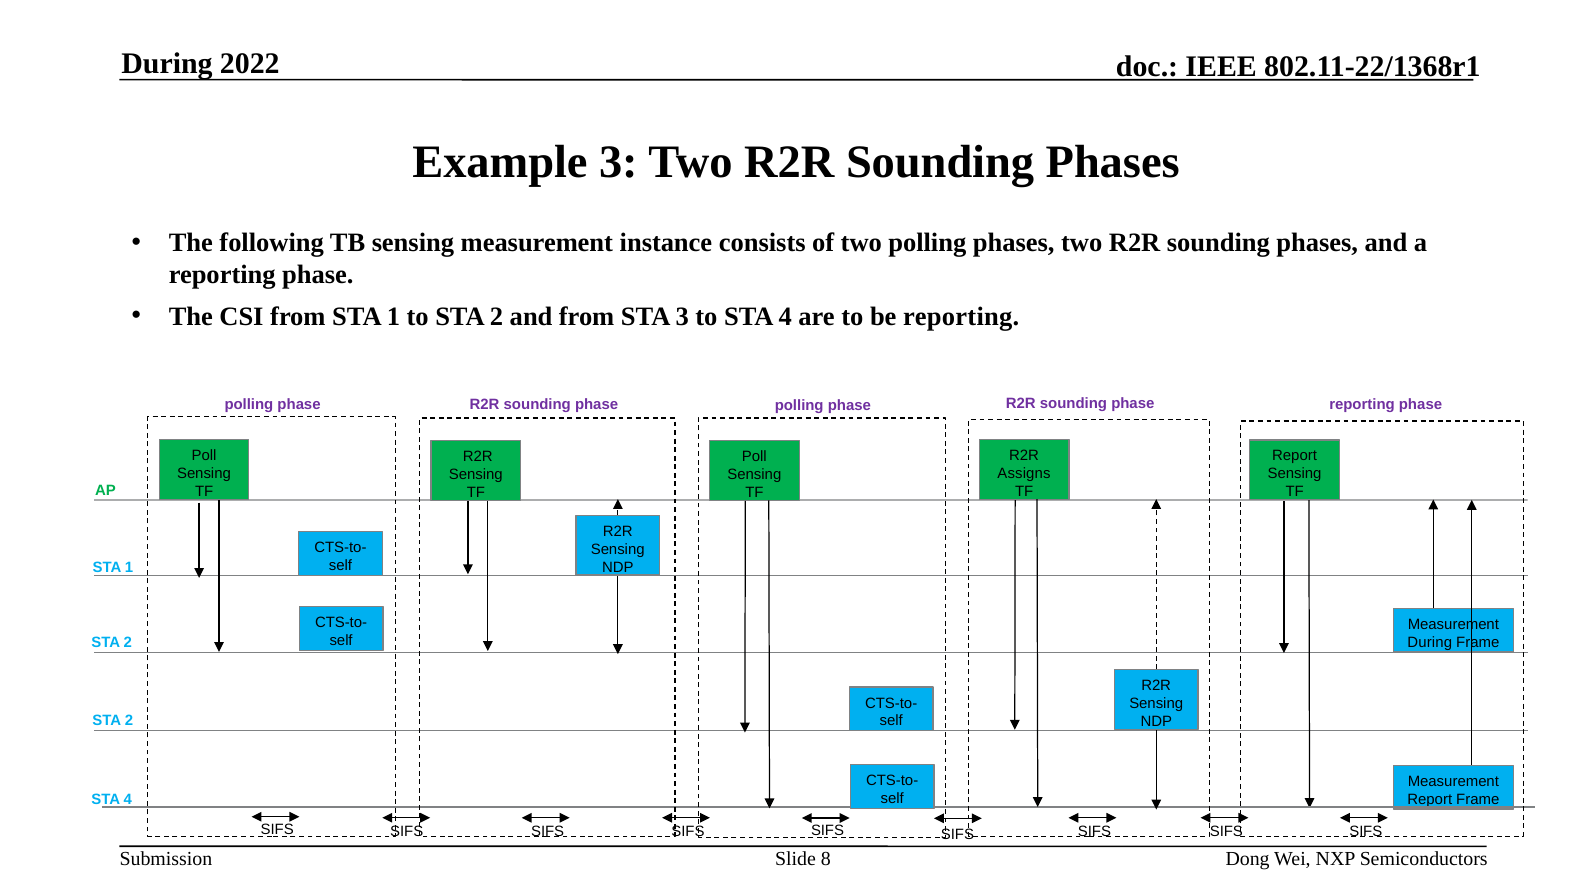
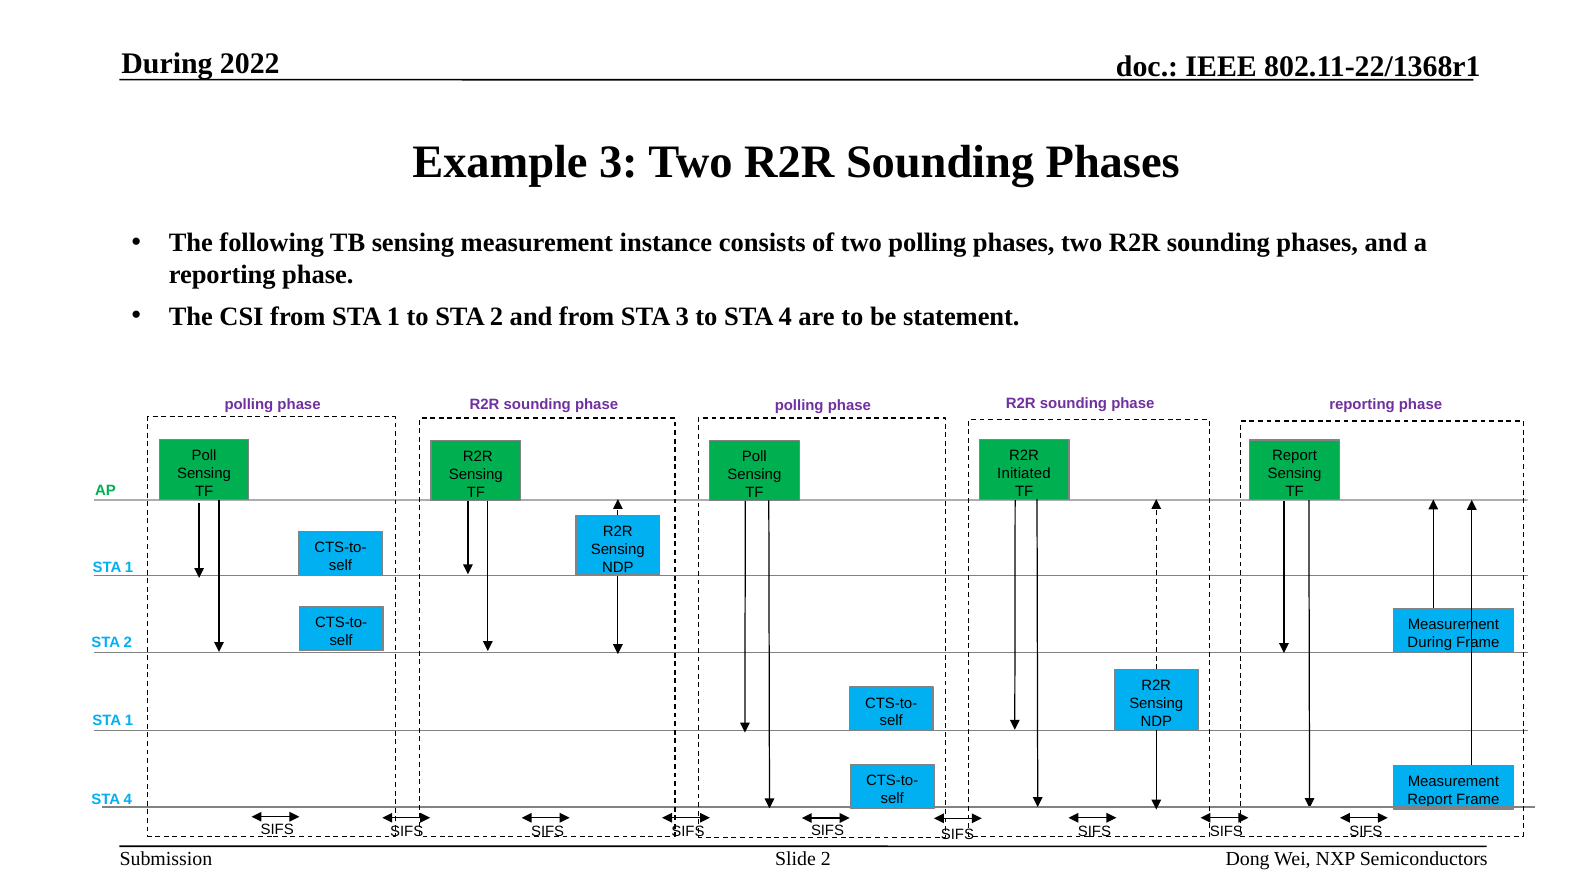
be reporting: reporting -> statement (961, 317)
Assigns: Assigns -> Initiated (1024, 474)
2: 2 -> 1 (129, 721)
Slide 8: 8 -> 2 (826, 859)
